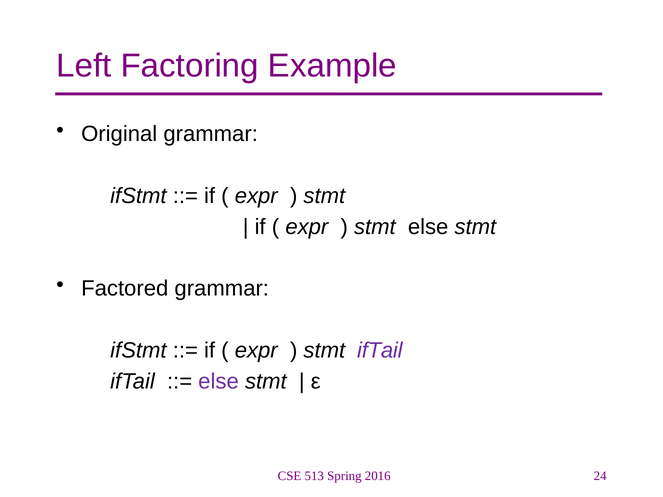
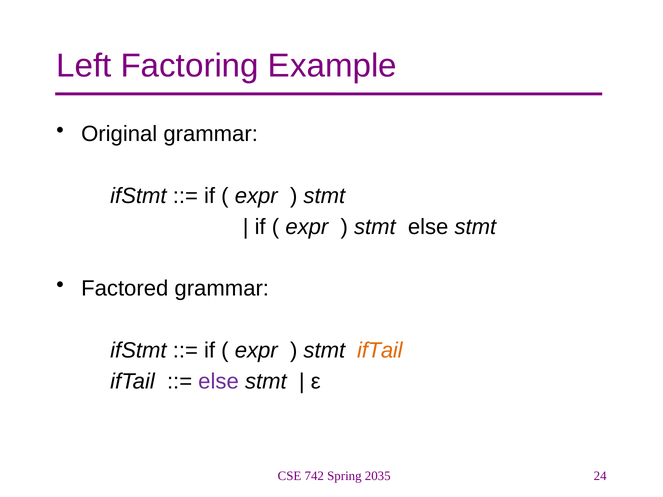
ifTail colour: purple -> orange (380, 351)
513: 513 -> 742 (314, 476)
2016: 2016 -> 2035 (378, 476)
